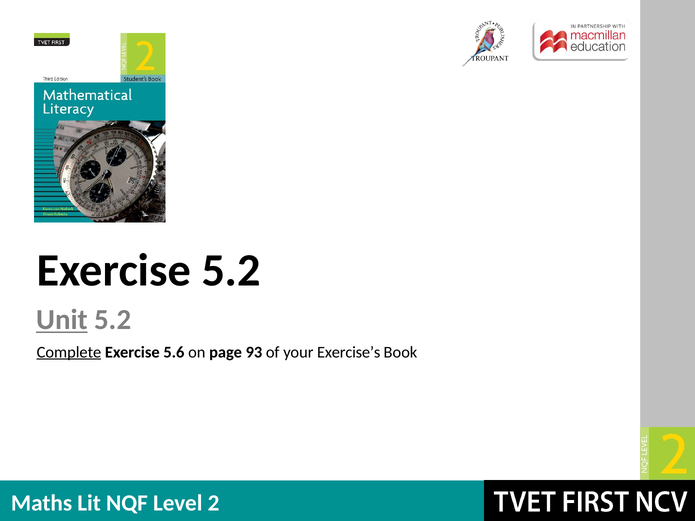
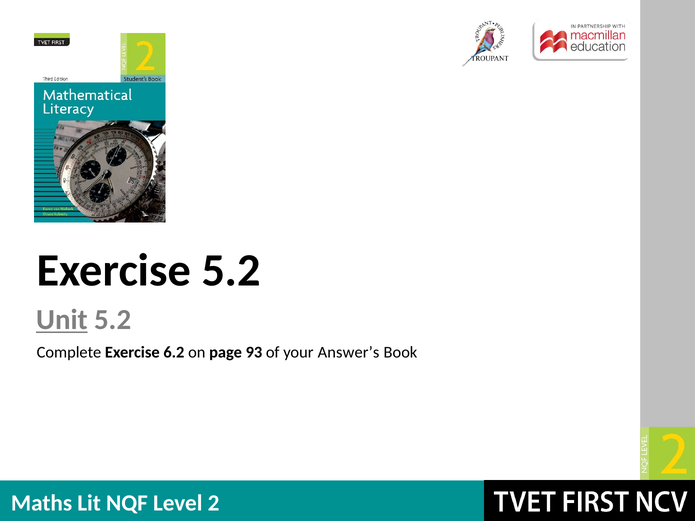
Complete underline: present -> none (69, 352)
5.6: 5.6 -> 6.2 (174, 352)
Exercise’s: Exercise’s -> Answer’s (349, 352)
